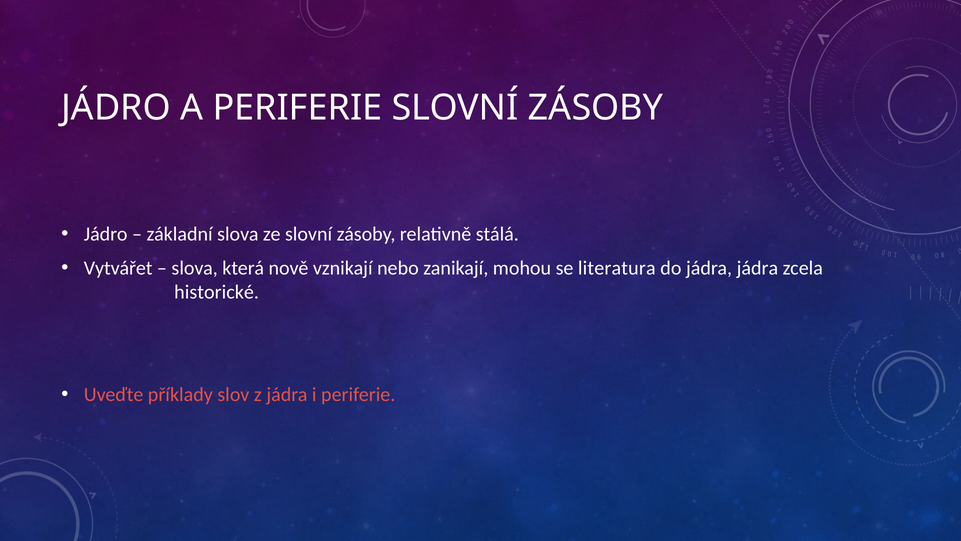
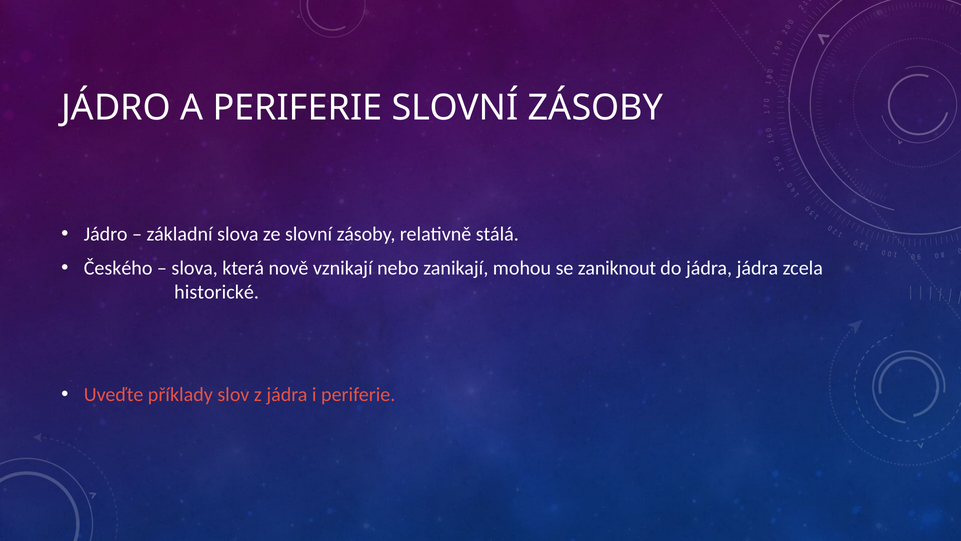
Vytvářet: Vytvářet -> Českého (118, 268)
literatura: literatura -> zaniknout (617, 268)
